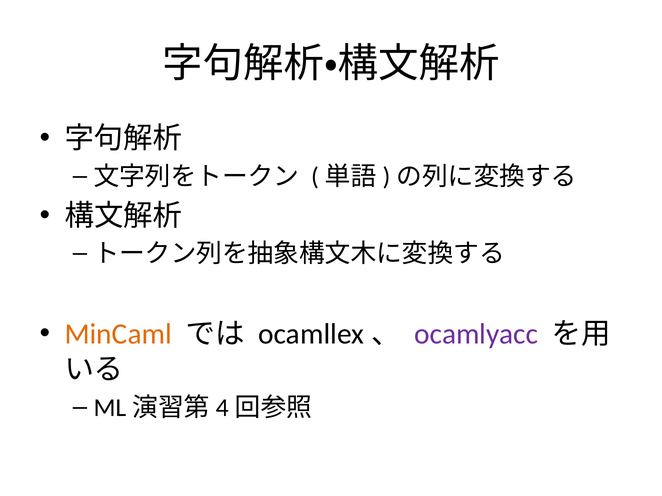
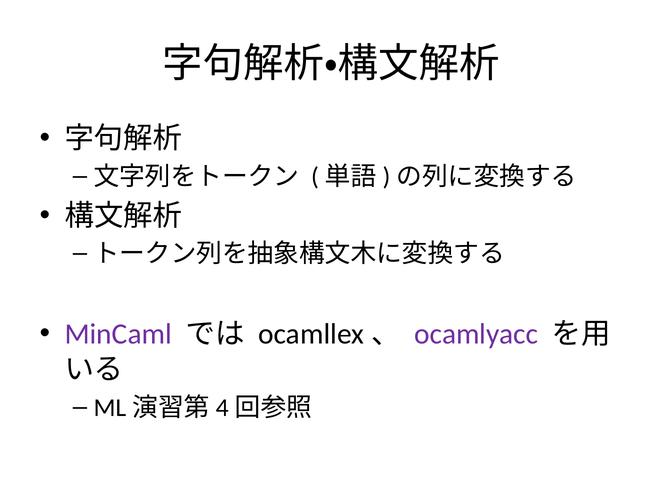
MinCaml colour: orange -> purple (118, 335)
